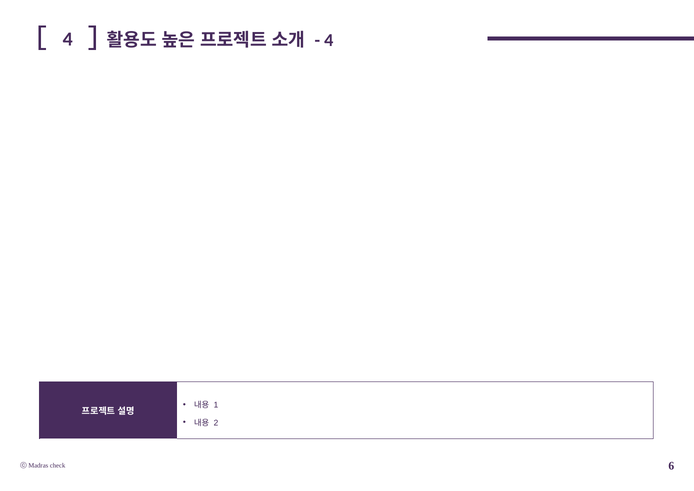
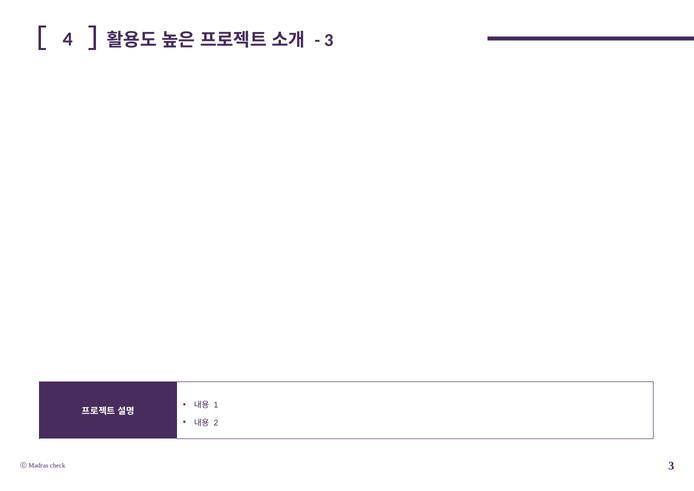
4: 4 -> 3 (329, 40)
check 6: 6 -> 3 (671, 466)
